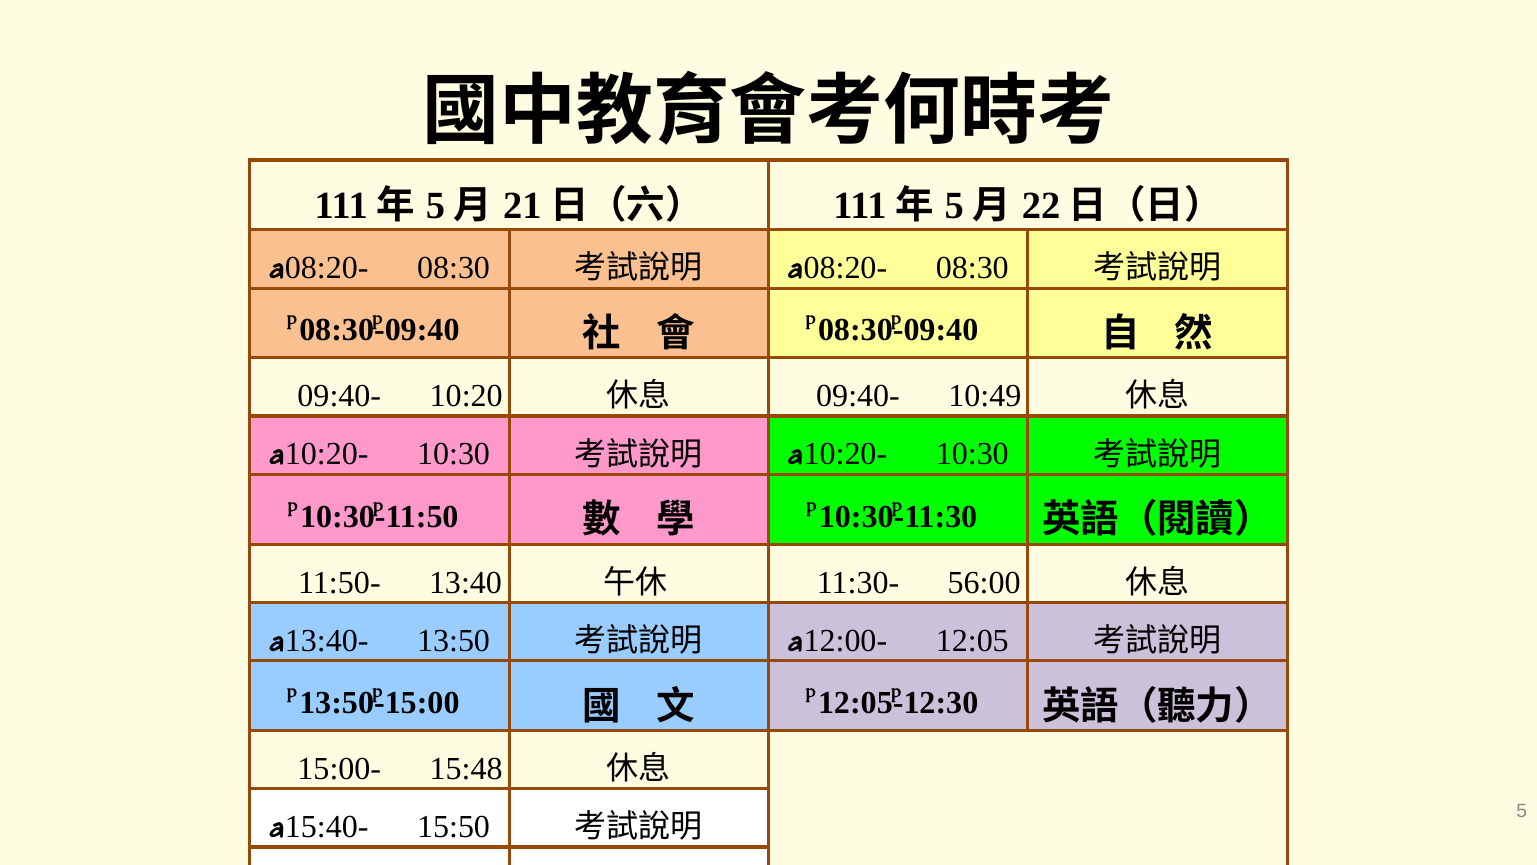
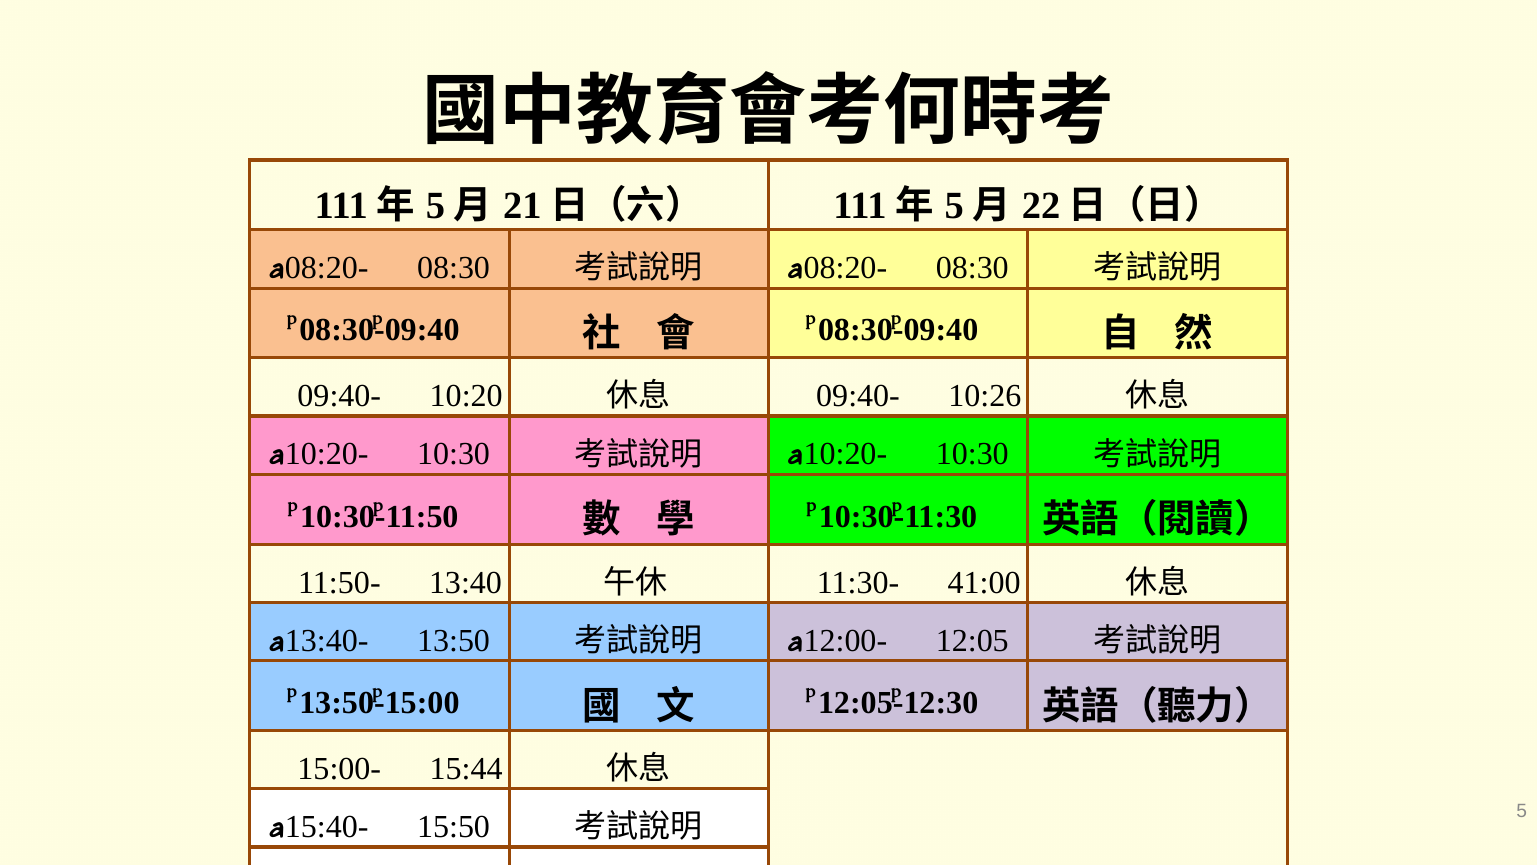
10:49: 10:49 -> 10:26 (985, 396)
56:00: 56:00 -> 41:00 (984, 582)
15:48: 15:48 -> 15:44 (466, 768)
